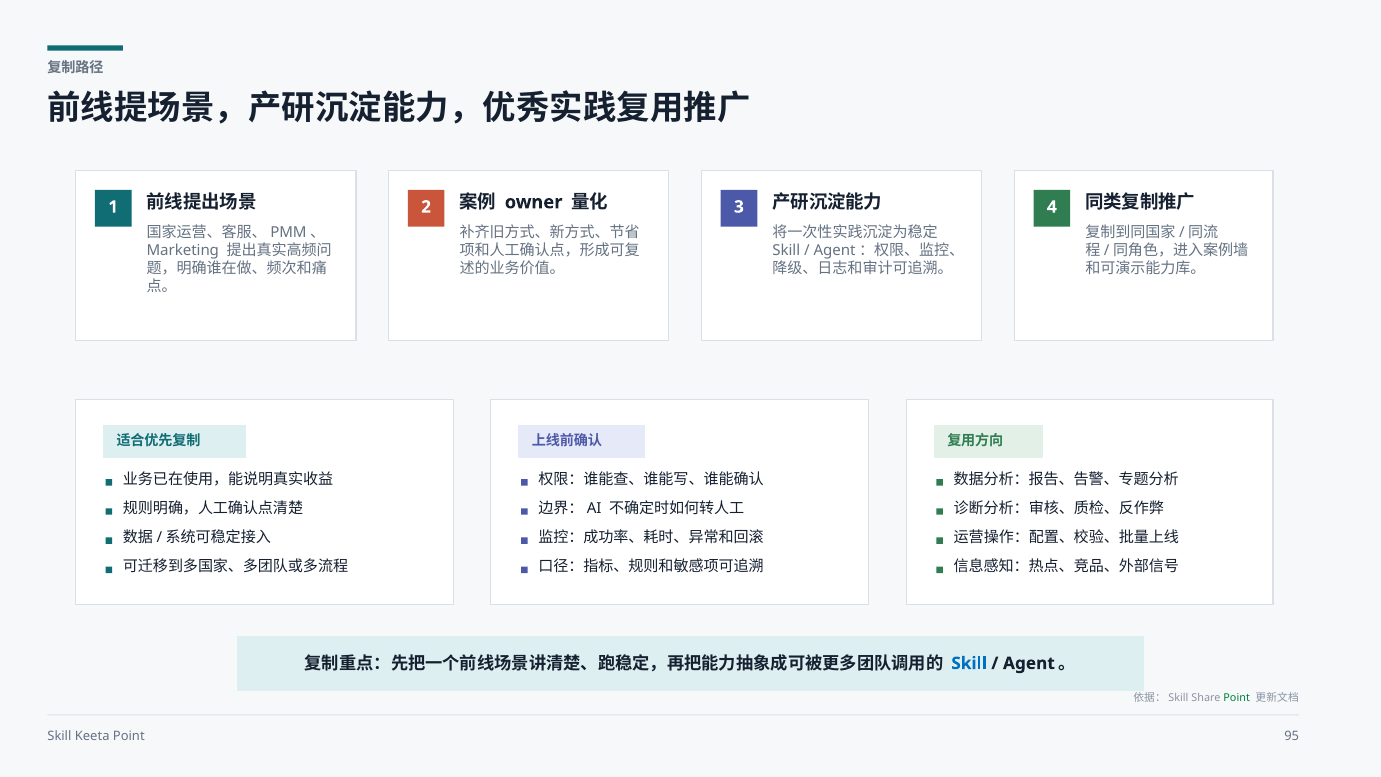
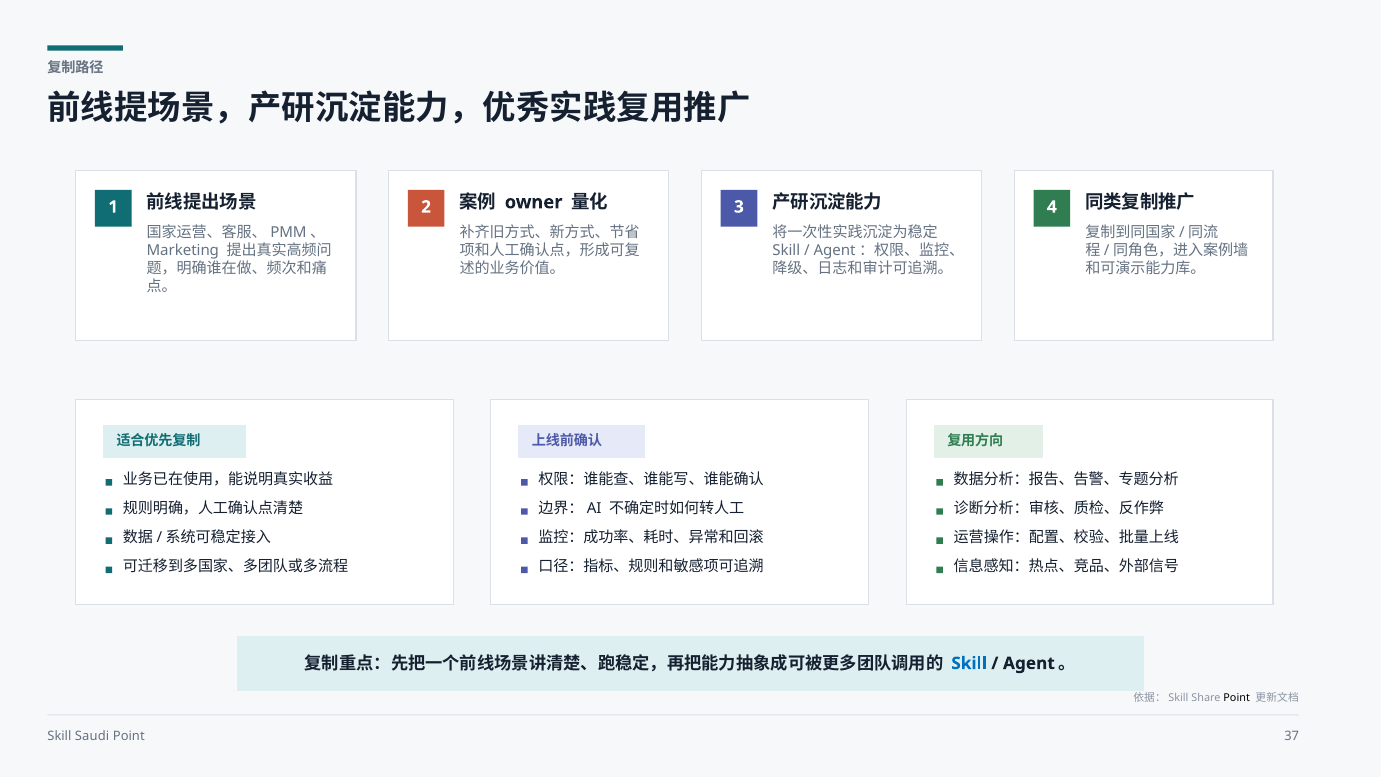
Point colour: green -> black (1237, 698)
Keeta: Keeta -> Saudi (92, 736)
95: 95 -> 37 (1292, 736)
